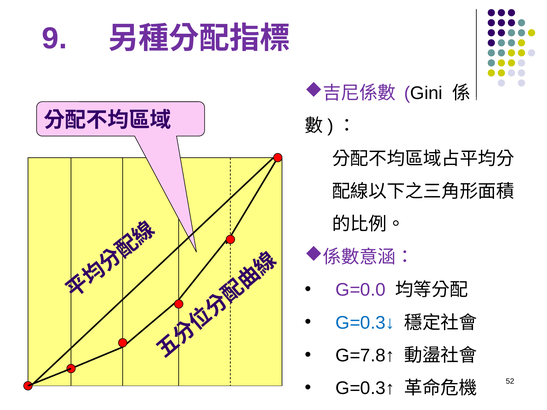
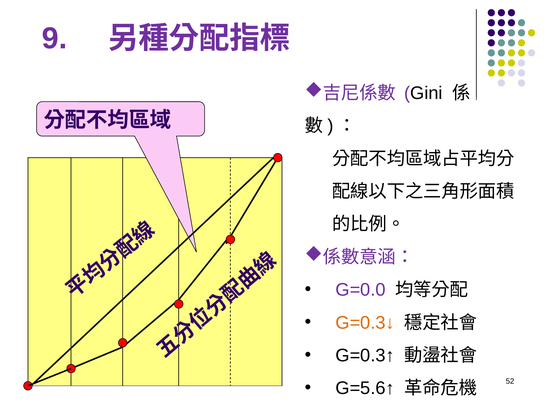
G=0.3↓ colour: blue -> orange (365, 323)
G=7.8↑: G=7.8↑ -> G=0.3↑ (365, 356)
G=0.3↑: G=0.3↑ -> G=5.6↑ (365, 388)
